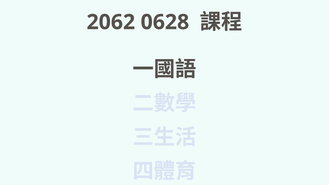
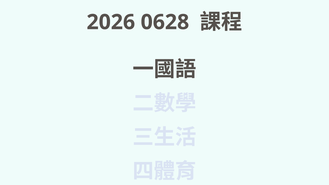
2062: 2062 -> 2026 (111, 22)
